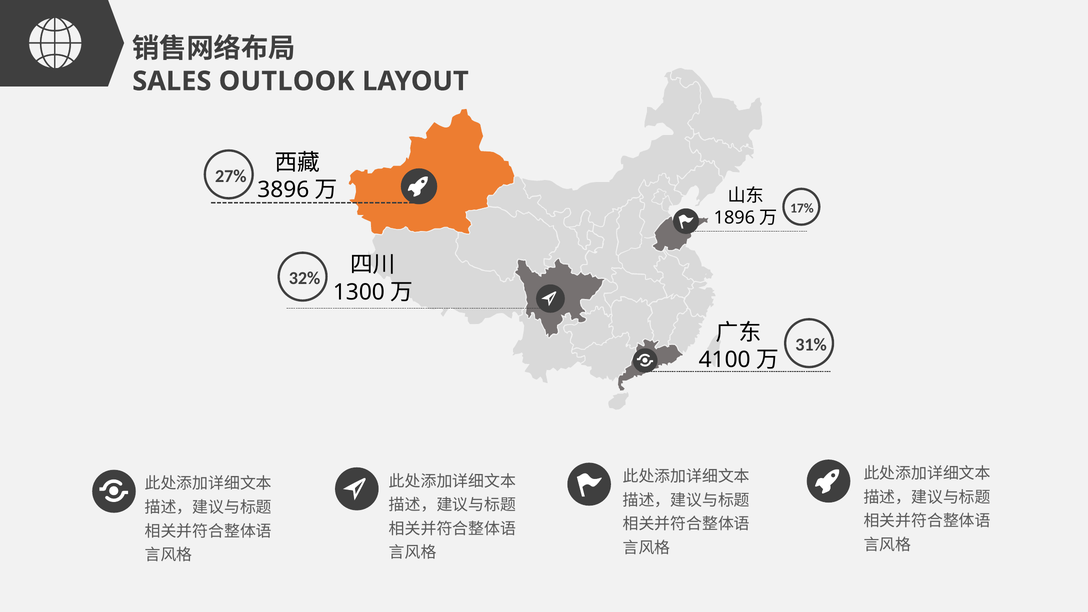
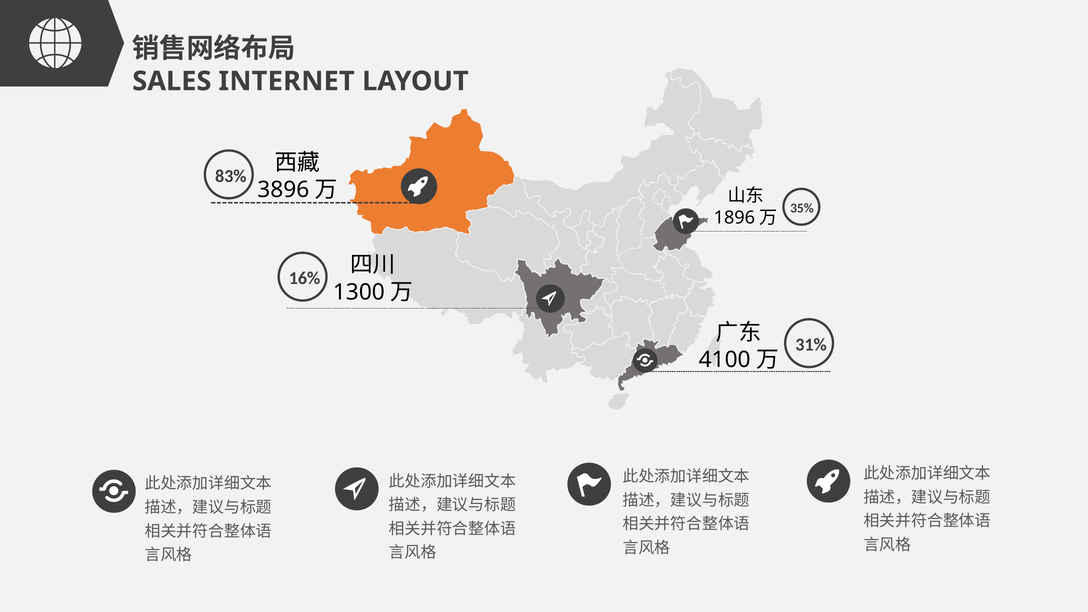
OUTLOOK: OUTLOOK -> INTERNET (287, 81)
27%: 27% -> 83% (231, 176)
17%: 17% -> 35% (802, 208)
32%: 32% -> 16% (305, 278)
